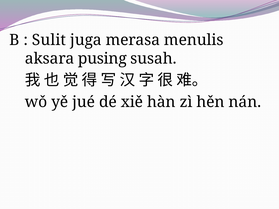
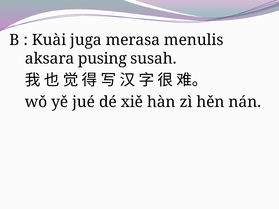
Sulit: Sulit -> Kuài (49, 40)
